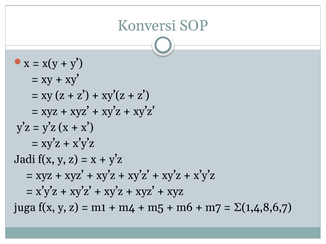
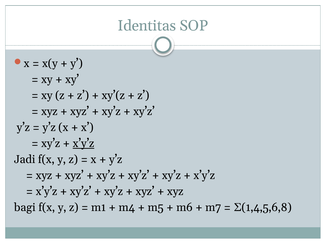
Konversi: Konversi -> Identitas (147, 26)
x’y’z underline: none -> present (83, 144)
juga: juga -> bagi (25, 208)
Σ(1,4,8,6,7: Σ(1,4,8,6,7 -> Σ(1,4,5,6,8 (263, 208)
